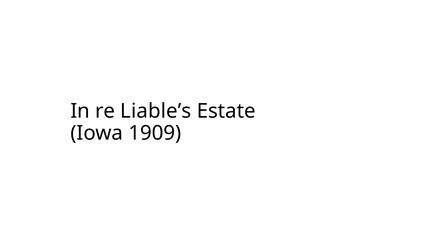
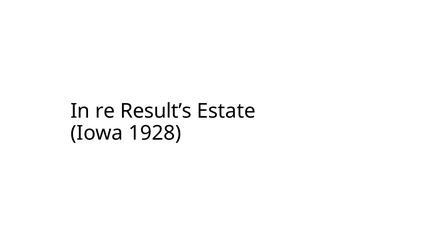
Liable’s: Liable’s -> Result’s (156, 111)
1909: 1909 -> 1928 (155, 133)
